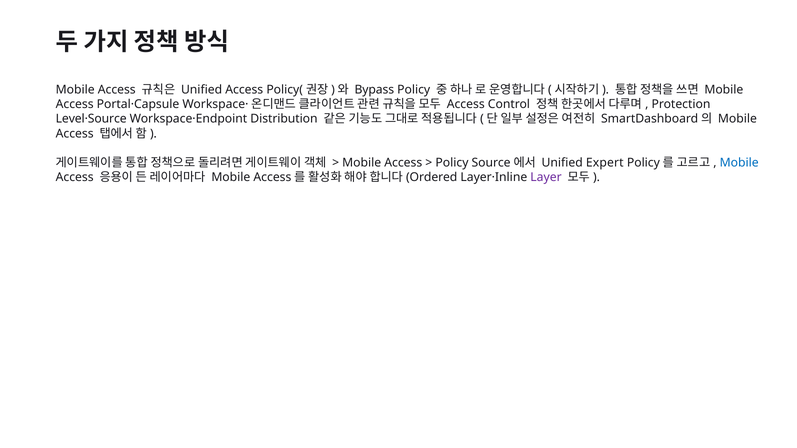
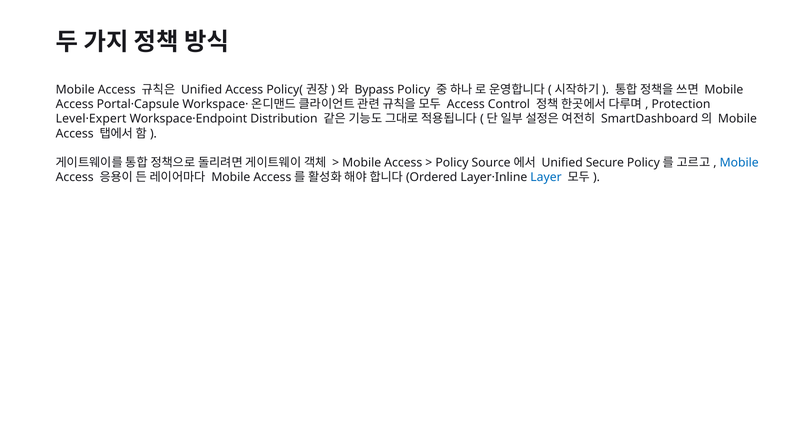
Level·Source: Level·Source -> Level·Expert (91, 119)
Expert: Expert -> Secure (605, 163)
Layer colour: purple -> blue (546, 177)
